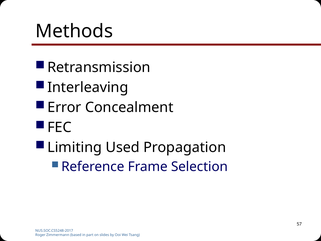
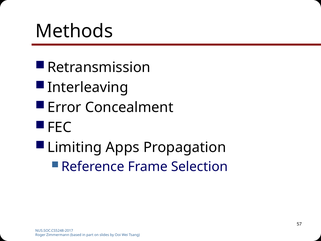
Used: Used -> Apps (123, 147)
